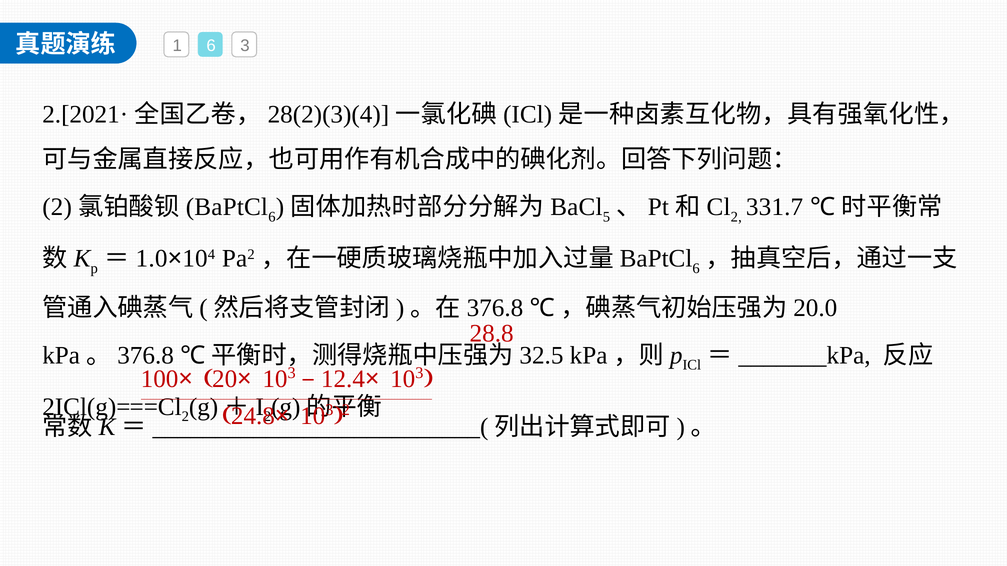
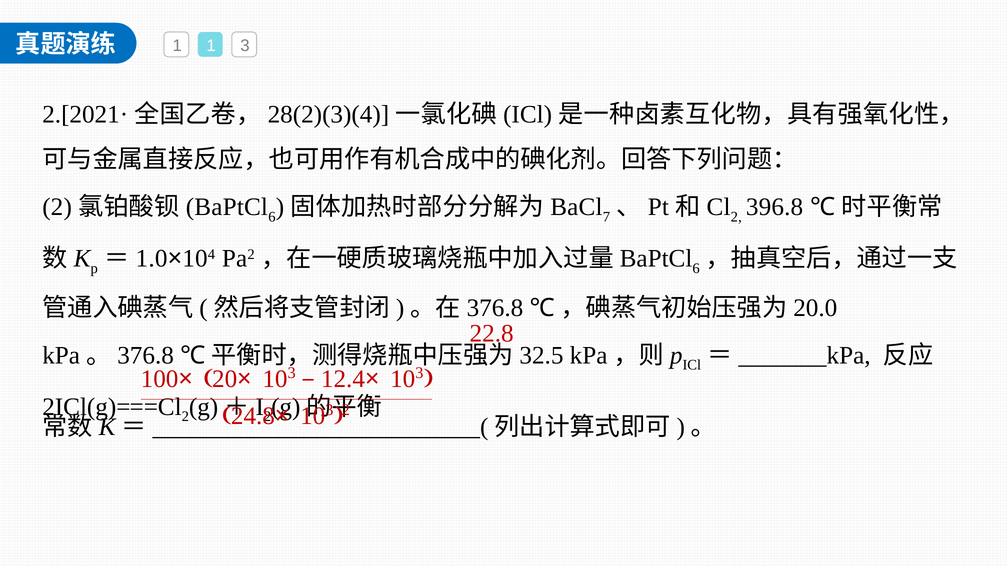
1 6: 6 -> 1 (211, 46)
5: 5 -> 7 (606, 217)
331.7: 331.7 -> 396.8 (775, 207)
28.8: 28.8 -> 22.8 (492, 334)
